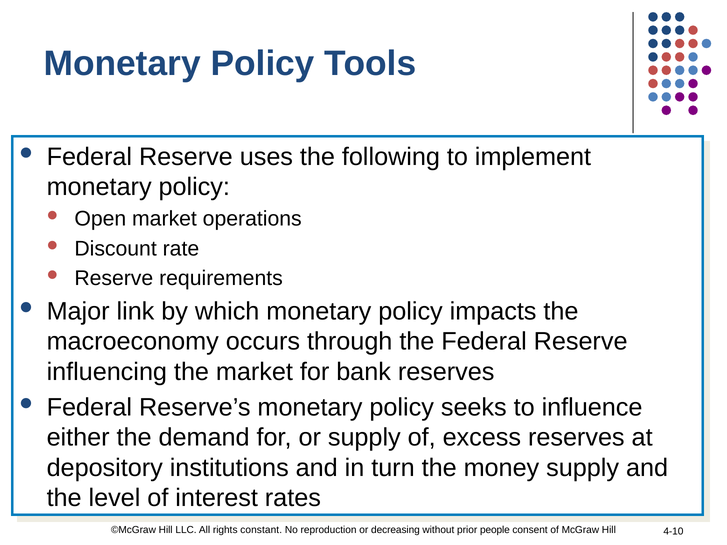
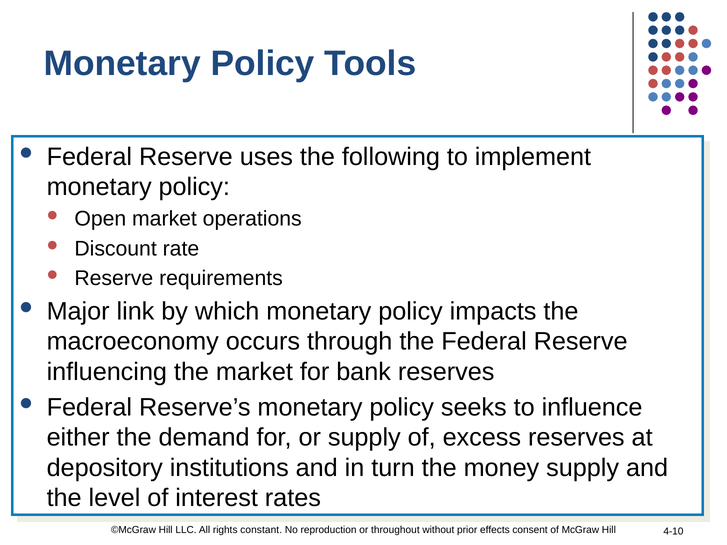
decreasing: decreasing -> throughout (395, 530)
people: people -> effects (495, 530)
